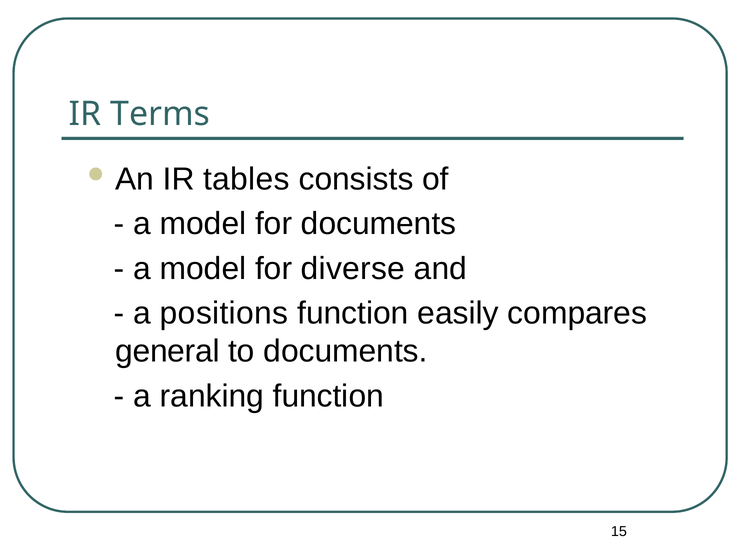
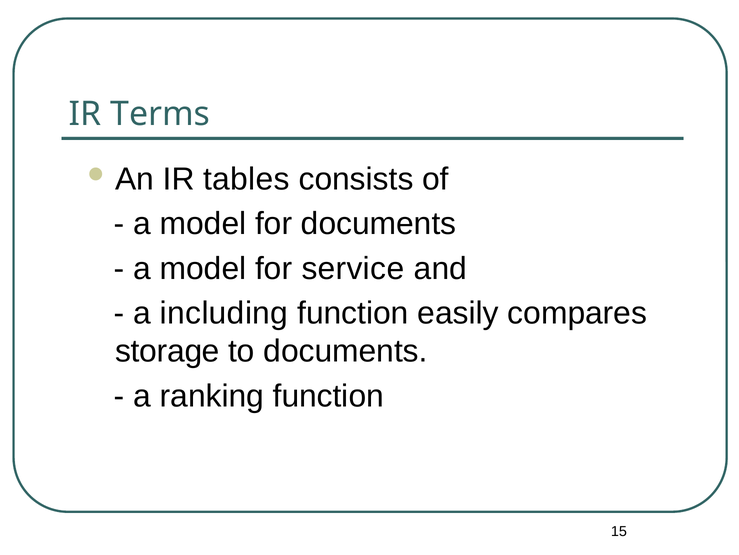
diverse: diverse -> service (353, 268)
positions: positions -> including (224, 313)
general: general -> storage (167, 351)
